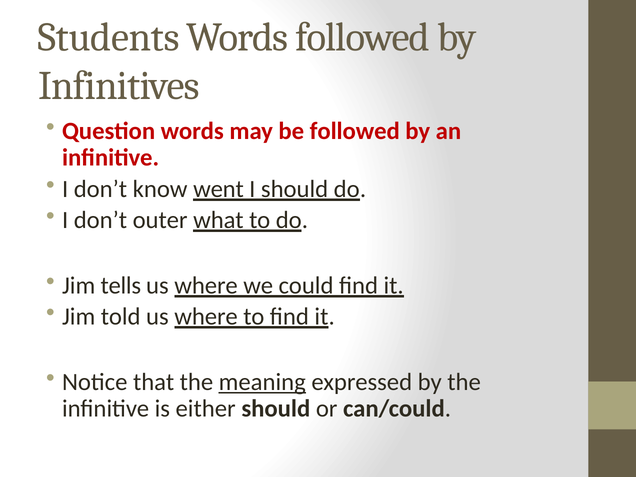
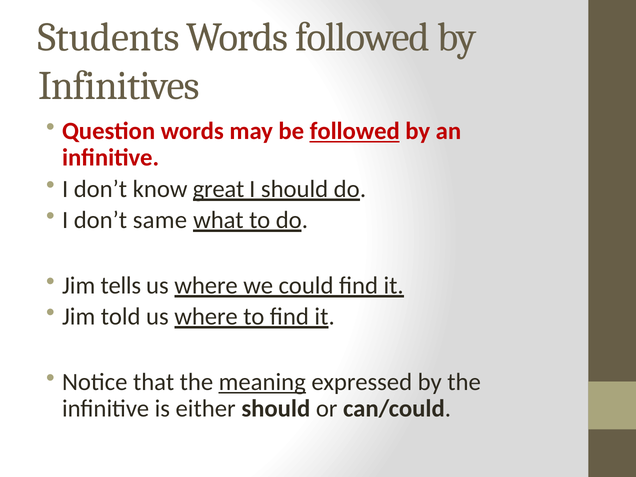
followed underline: none -> present (355, 131)
went: went -> great (219, 189)
outer: outer -> same (160, 220)
